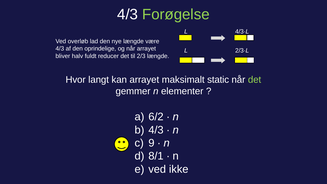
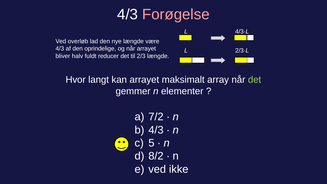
Forøgelse colour: light green -> pink (176, 14)
static: static -> array (218, 80)
6/2: 6/2 -> 7/2 (156, 117)
9: 9 -> 5 (151, 143)
8/1: 8/1 -> 8/2 (156, 156)
